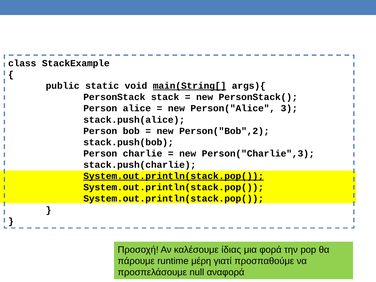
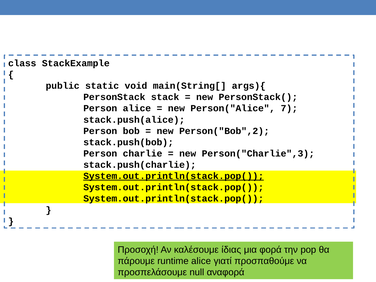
main(String[ underline: present -> none (190, 86)
3: 3 -> 7 (289, 108)
runtime μέρη: μέρη -> alice (201, 261)
